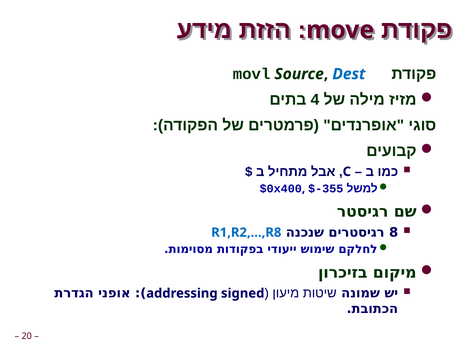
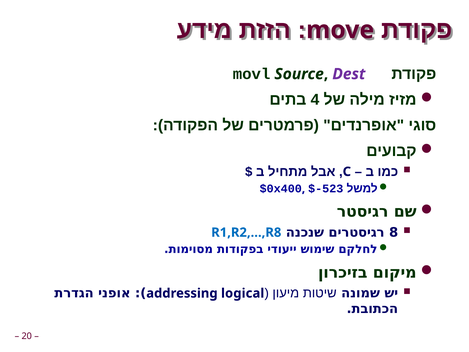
Dest colour: blue -> purple (349, 74)
$-355: $-355 -> $-523 (326, 188)
signed: signed -> logical (243, 293)
